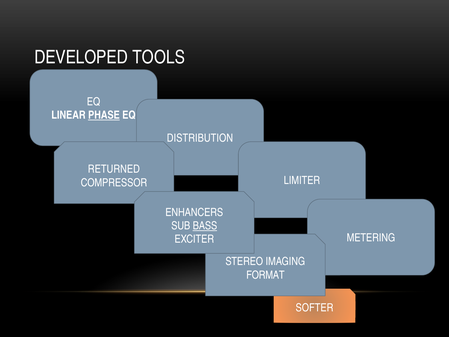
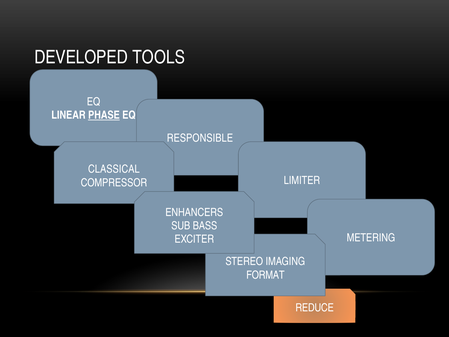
DISTRIBUTION: DISTRIBUTION -> RESPONSIBLE (200, 138)
RETURNED: RETURNED -> CLASSICAL (114, 169)
BASS underline: present -> none (205, 226)
SOFTER: SOFTER -> REDUCE (315, 308)
